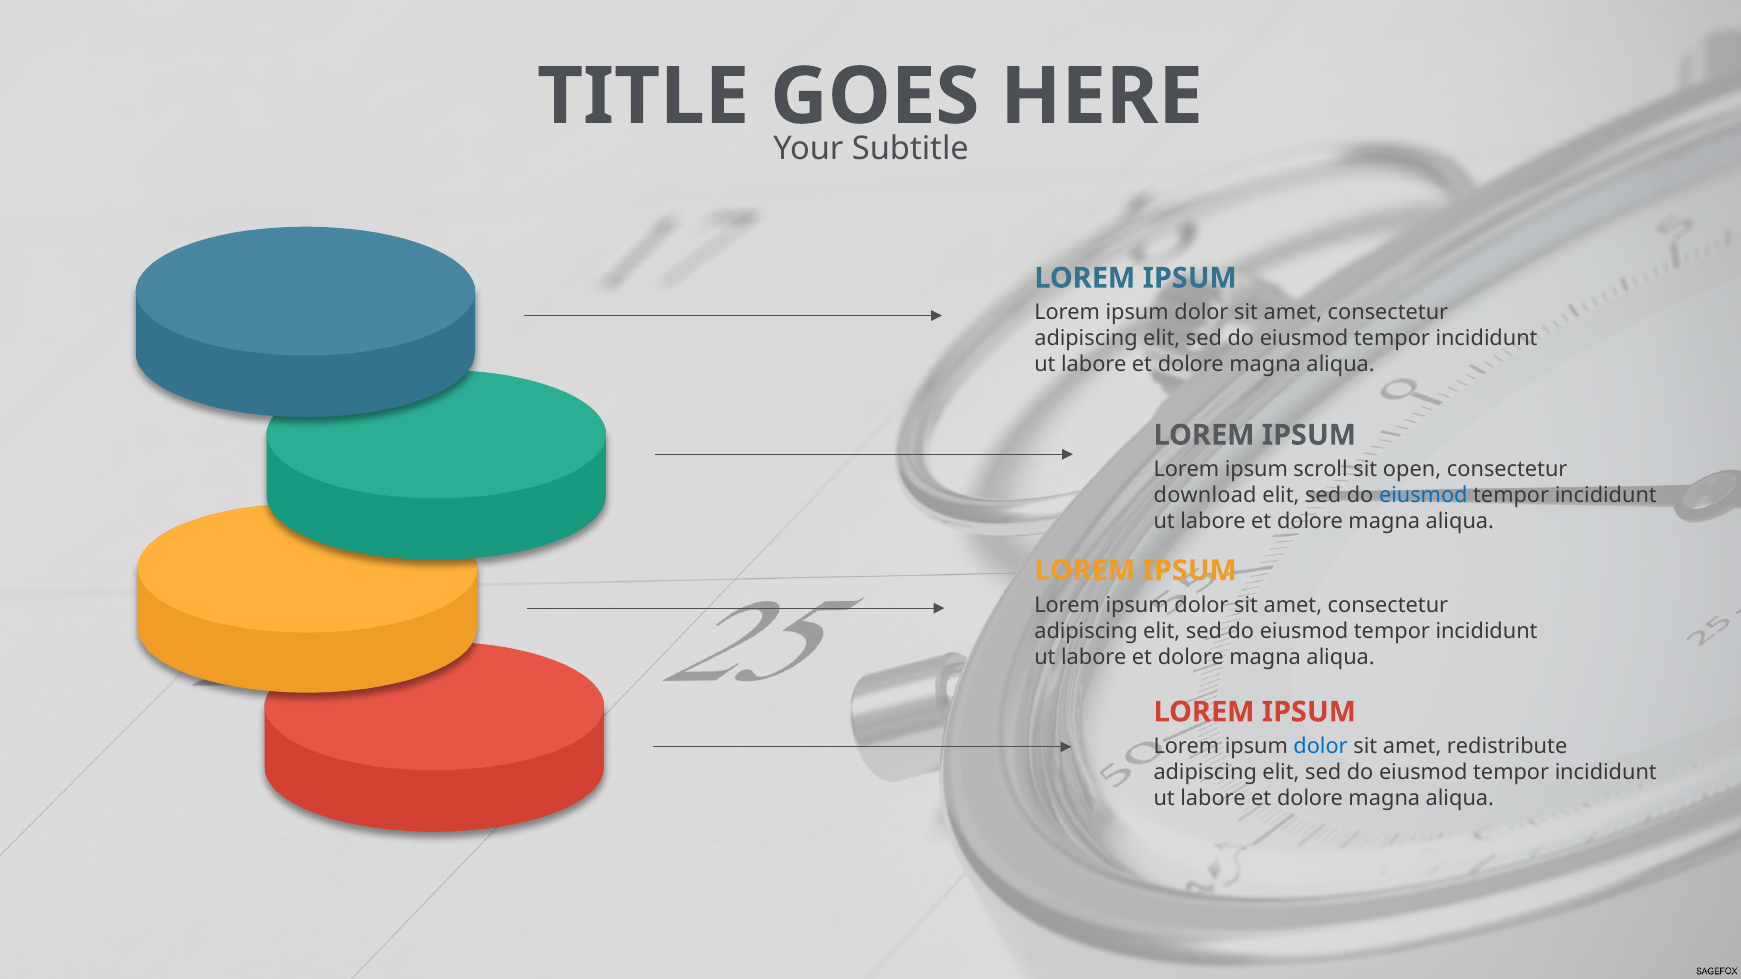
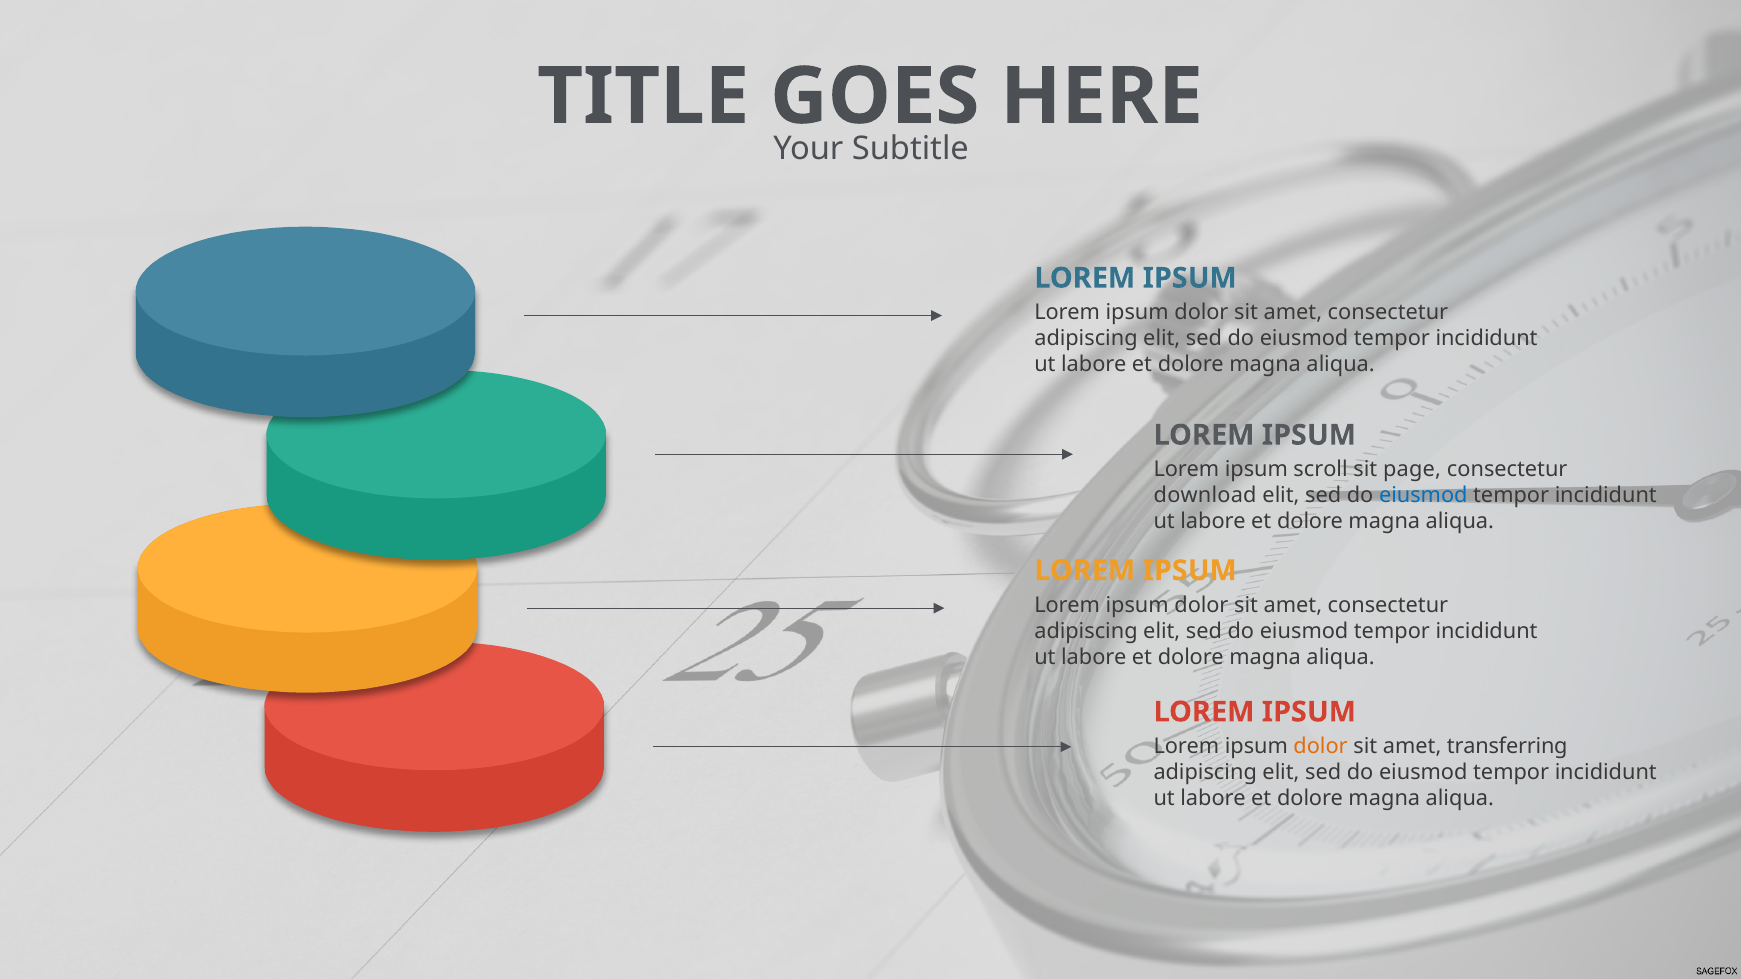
open: open -> page (1412, 470)
dolor colour: blue -> orange (1321, 746)
redistribute: redistribute -> transferring (1507, 746)
